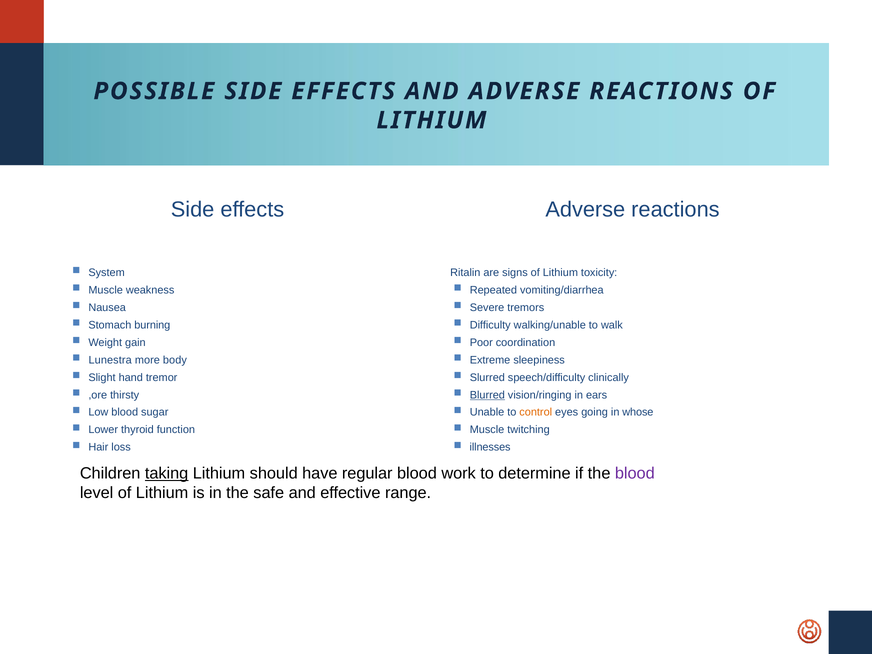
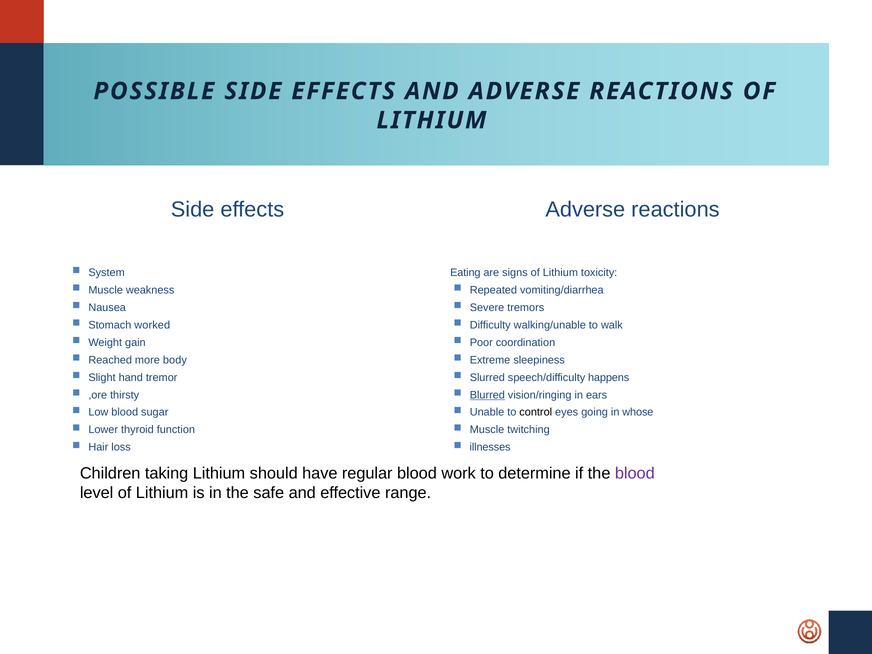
Ritalin: Ritalin -> Eating (465, 273)
burning: burning -> worked (152, 325)
Lunestra: Lunestra -> Reached (110, 360)
clinically: clinically -> happens (609, 377)
control colour: orange -> black (536, 412)
taking underline: present -> none (167, 473)
